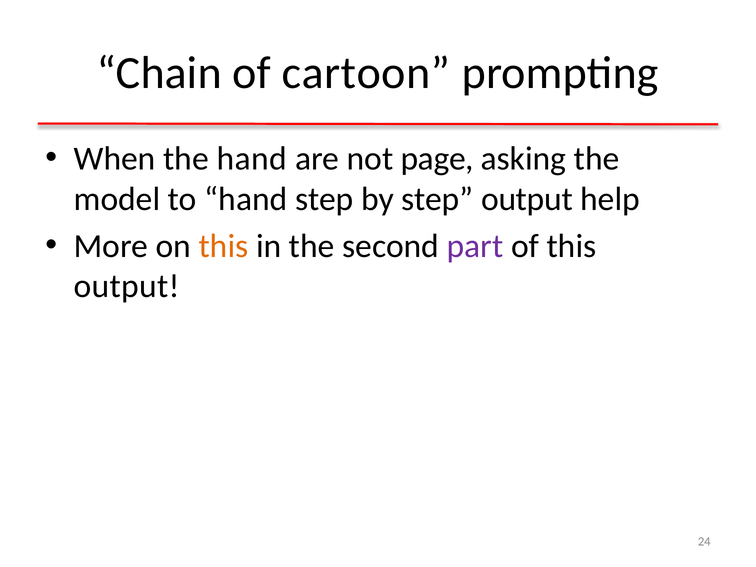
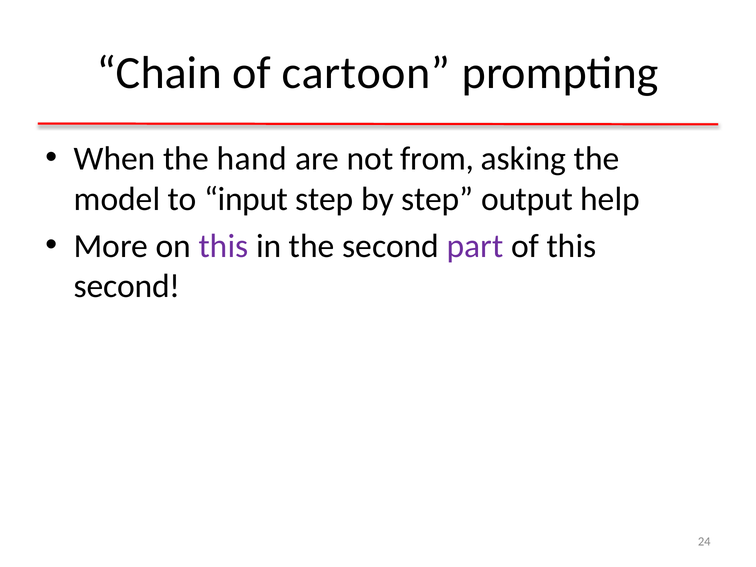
page: page -> from (437, 159)
to hand: hand -> input (246, 199)
this colour: orange -> purple (224, 246)
output: output -> second (127, 286)
